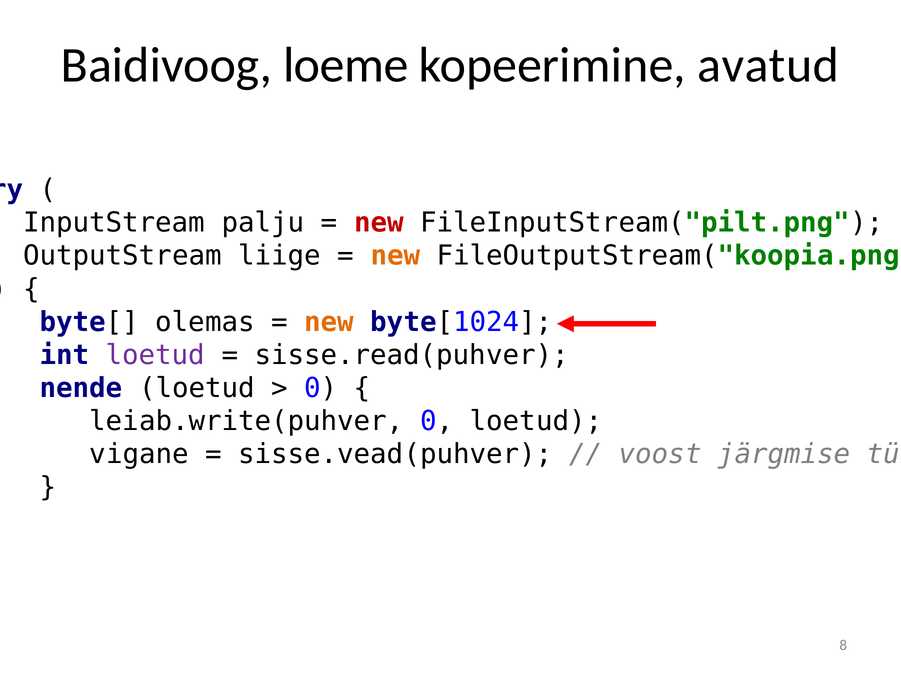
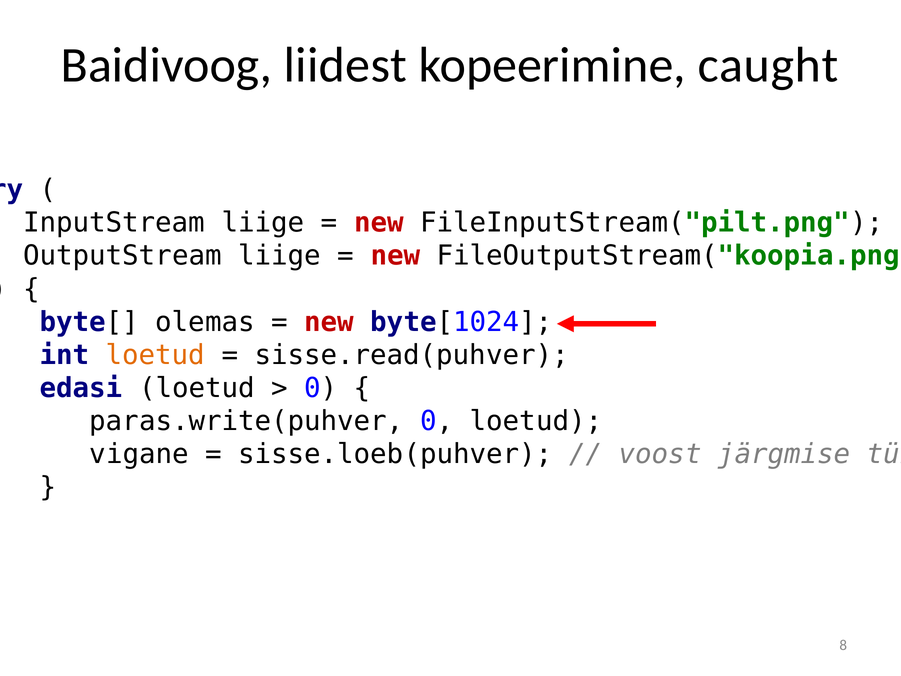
loeme: loeme -> liidest (345, 65)
avatud: avatud -> caught (768, 65)
InputStream palju: palju -> liige (263, 223)
new colour: orange -> red (396, 256)
new colour: orange -> red (329, 322)
loetud colour: purple -> orange (155, 355)
nende: nende -> edasi (81, 388)
leiab.write(puhver: leiab.write(puhver -> paras.write(puhver (246, 421)
sisse.vead(puhver: sisse.vead(puhver -> sisse.loeb(puhver (395, 454)
